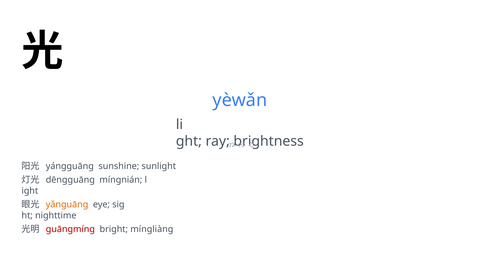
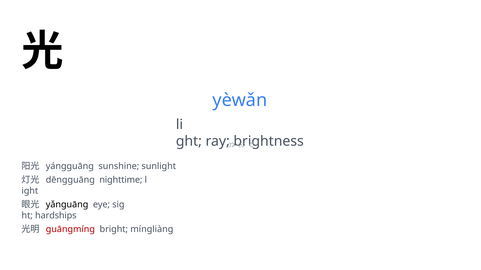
míngnián: míngnián -> nighttime (121, 180)
yǎnguāng colour: orange -> black (67, 205)
nighttime: nighttime -> hardships (56, 216)
